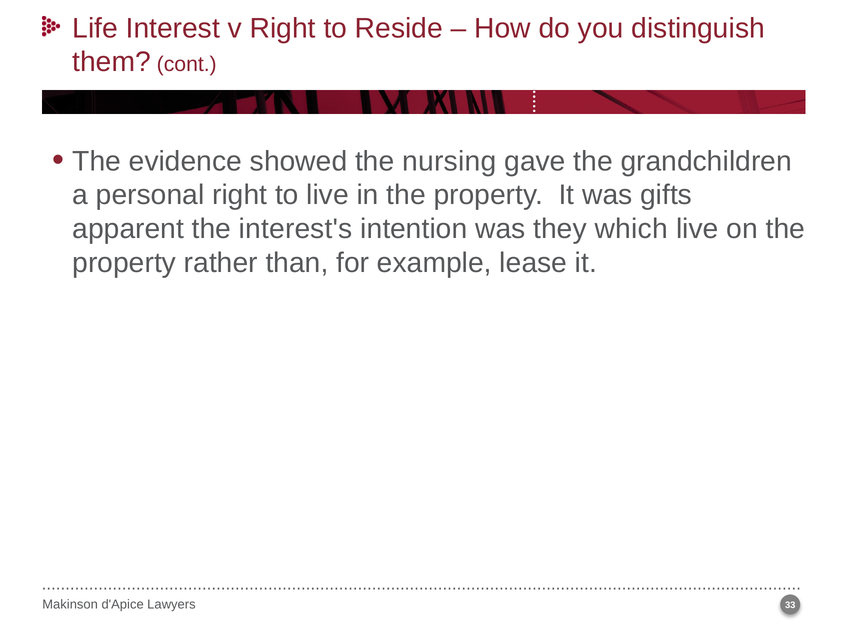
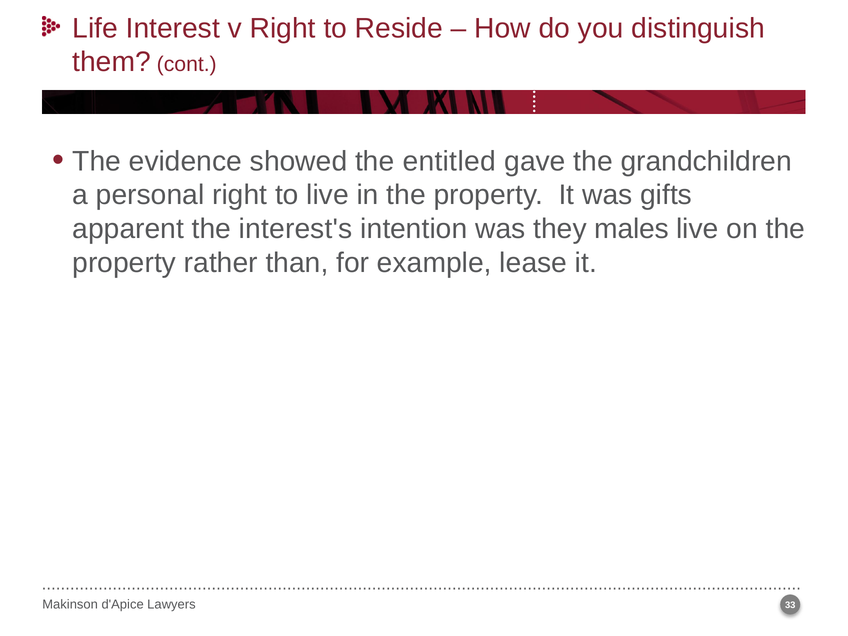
nursing: nursing -> entitled (449, 161)
which: which -> males (632, 229)
